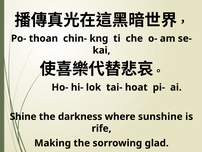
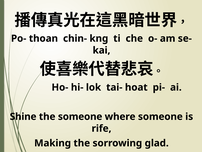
the darkness: darkness -> someone (80, 116)
where sunshine: sunshine -> someone (160, 116)
